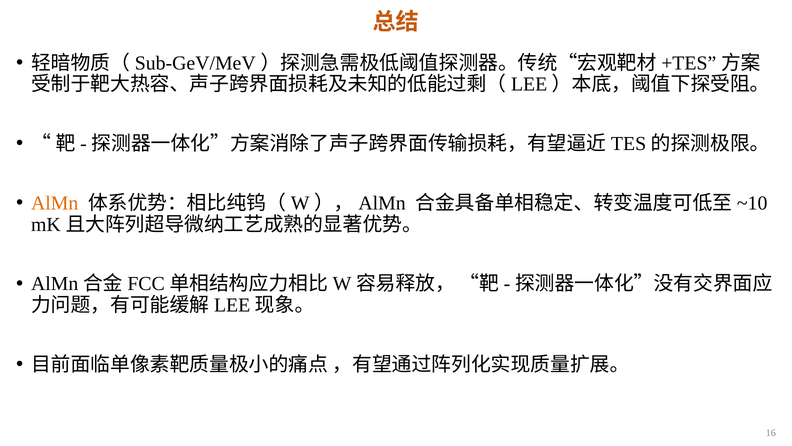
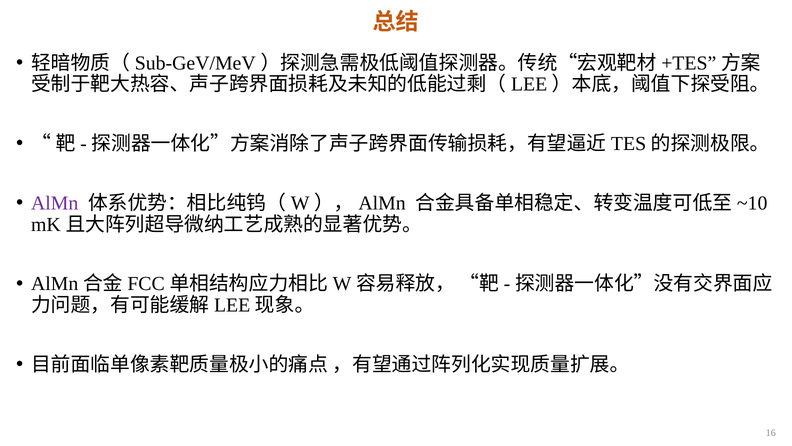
AlMn colour: orange -> purple (55, 203)
